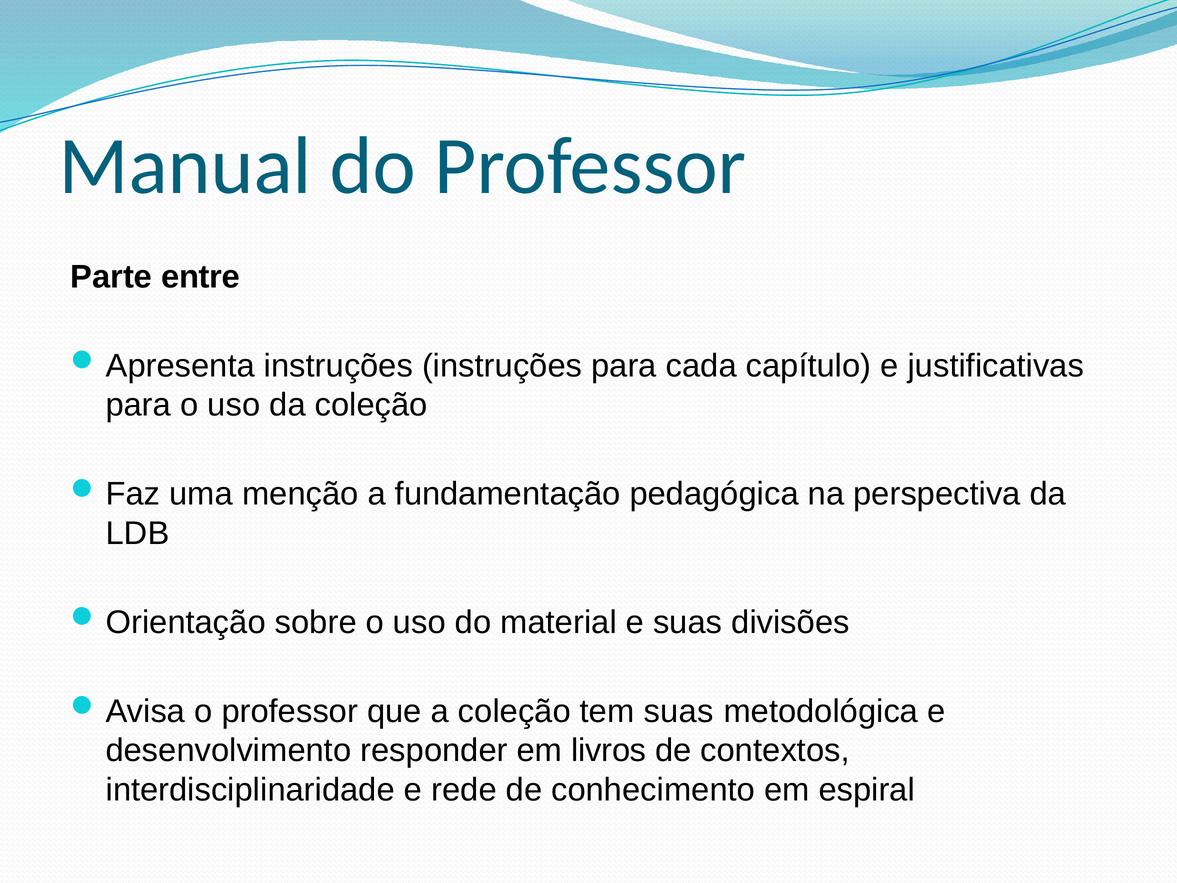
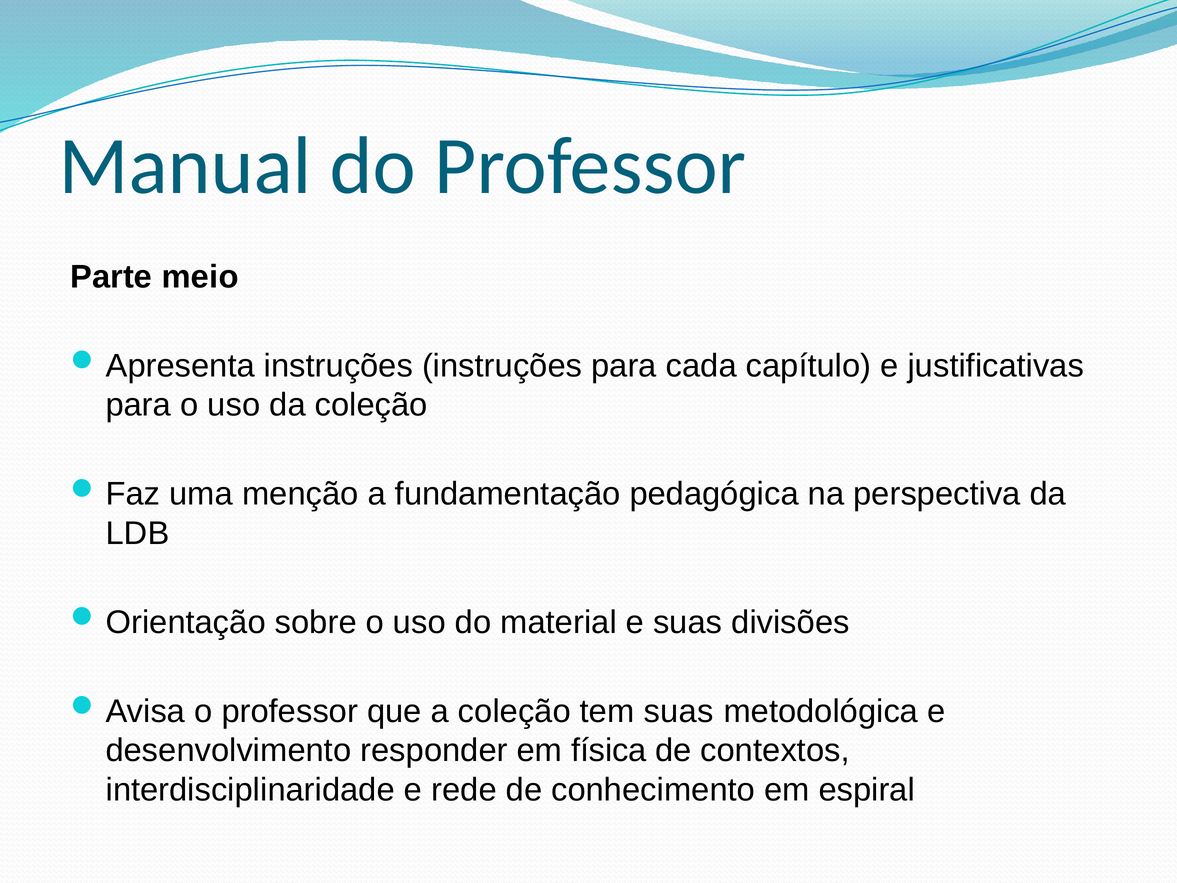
entre: entre -> meio (200, 277)
livros: livros -> física (609, 750)
